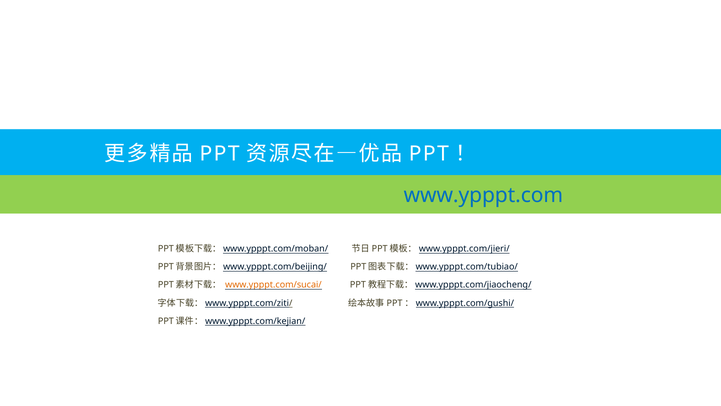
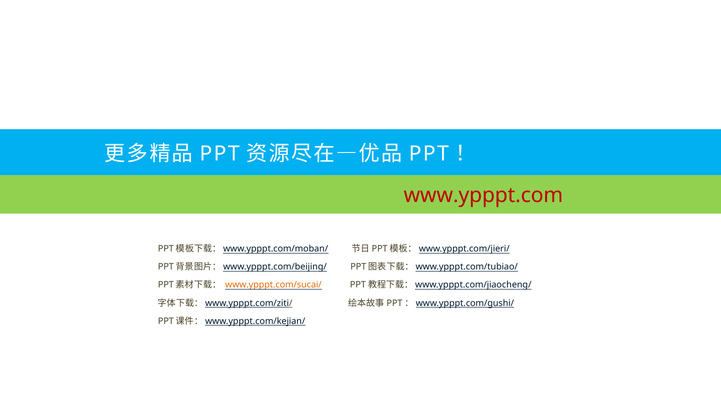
www.ypppt.com colour: blue -> red (483, 195)
